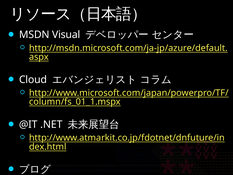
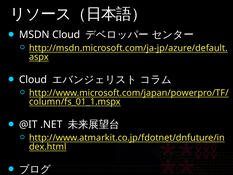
MSDN Visual: Visual -> Cloud (66, 35)
